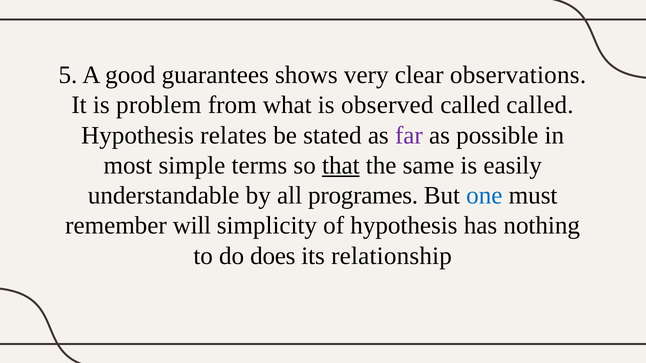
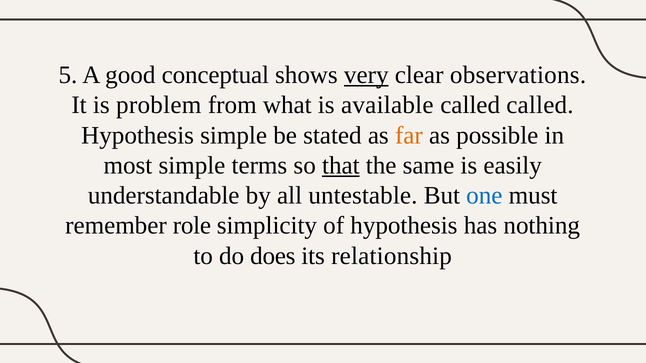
guarantees: guarantees -> conceptual (215, 75)
very underline: none -> present (366, 75)
observed: observed -> available (387, 105)
Hypothesis relates: relates -> simple (234, 135)
far colour: purple -> orange (409, 135)
programes: programes -> untestable (363, 196)
will: will -> role (192, 226)
